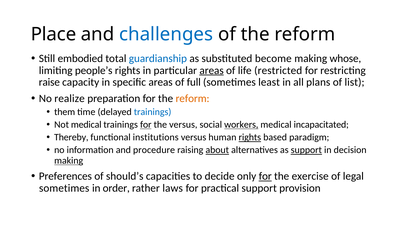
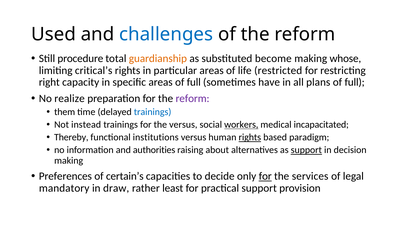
Place: Place -> Used (54, 34)
embodied: embodied -> procedure (80, 58)
guardianship colour: blue -> orange (158, 58)
people’s: people’s -> critical’s (94, 70)
areas underline: present -> none (212, 70)
raise: raise -> right (49, 82)
least: least -> have (269, 82)
list: list -> full (355, 82)
reform colour: orange -> purple (193, 99)
Not medical: medical -> instead (86, 125)
for underline: present -> none (146, 125)
procedure: procedure -> authorities (154, 150)
about underline: present -> none (217, 150)
making underline: present -> none (69, 161)
should’s: should’s -> certain’s (125, 176)
exercise: exercise -> services (310, 176)
sometimes: sometimes -> mandatory (64, 188)
order: order -> draw (116, 188)
laws: laws -> least (173, 188)
